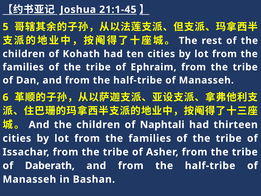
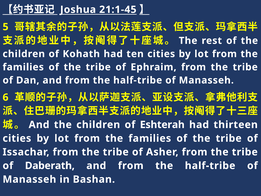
Naphtali: Naphtali -> Eshterah (162, 125)
